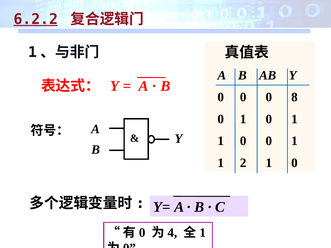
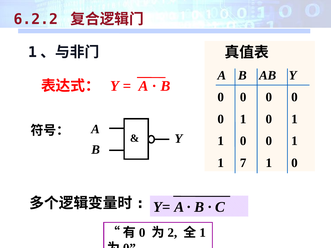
6.2.2 underline: present -> none (36, 19)
8: 8 -> 0 (294, 97)
2: 2 -> 7 (243, 163)
4: 4 -> 2 (172, 233)
